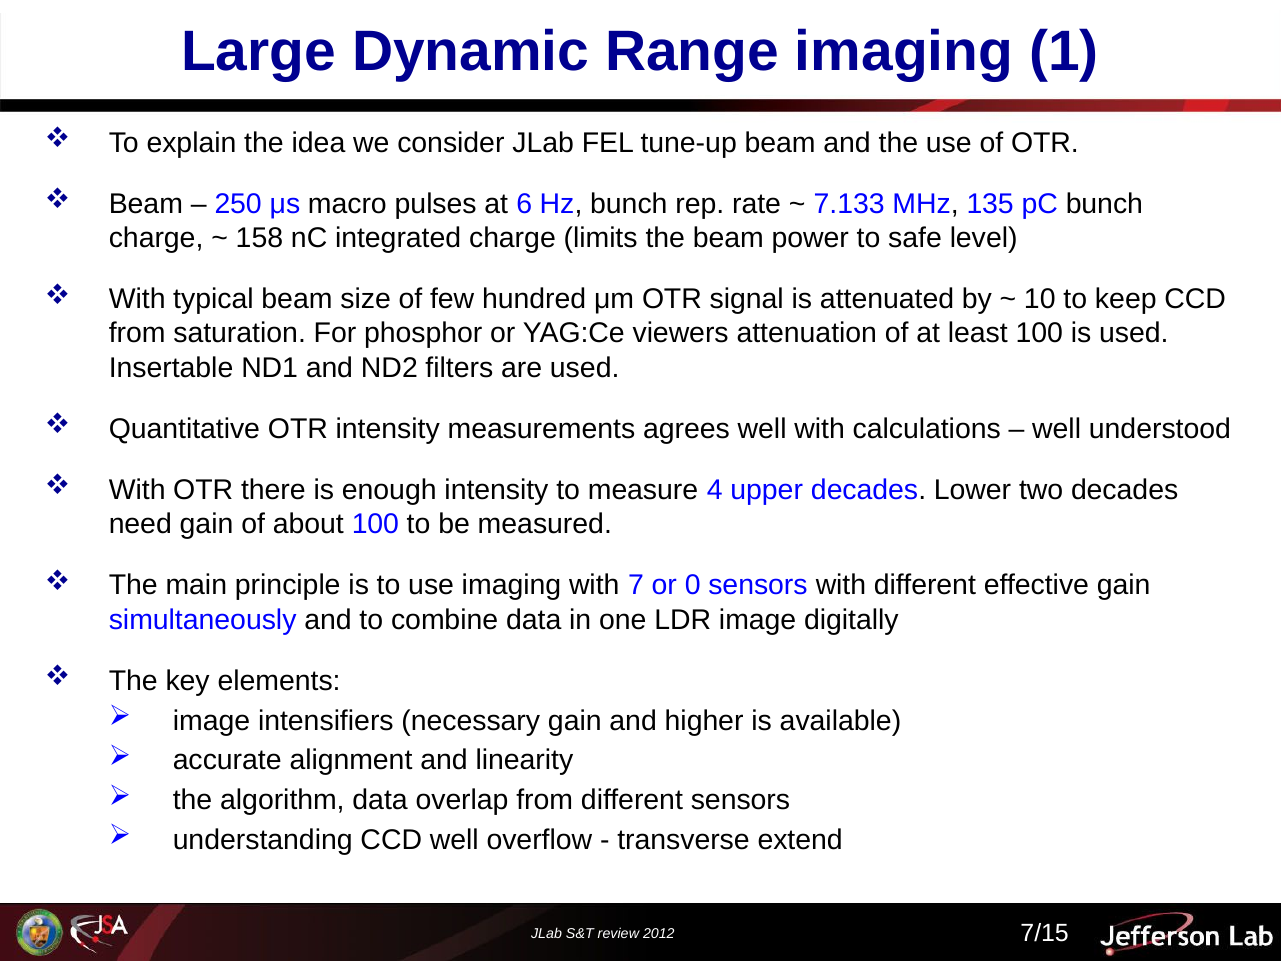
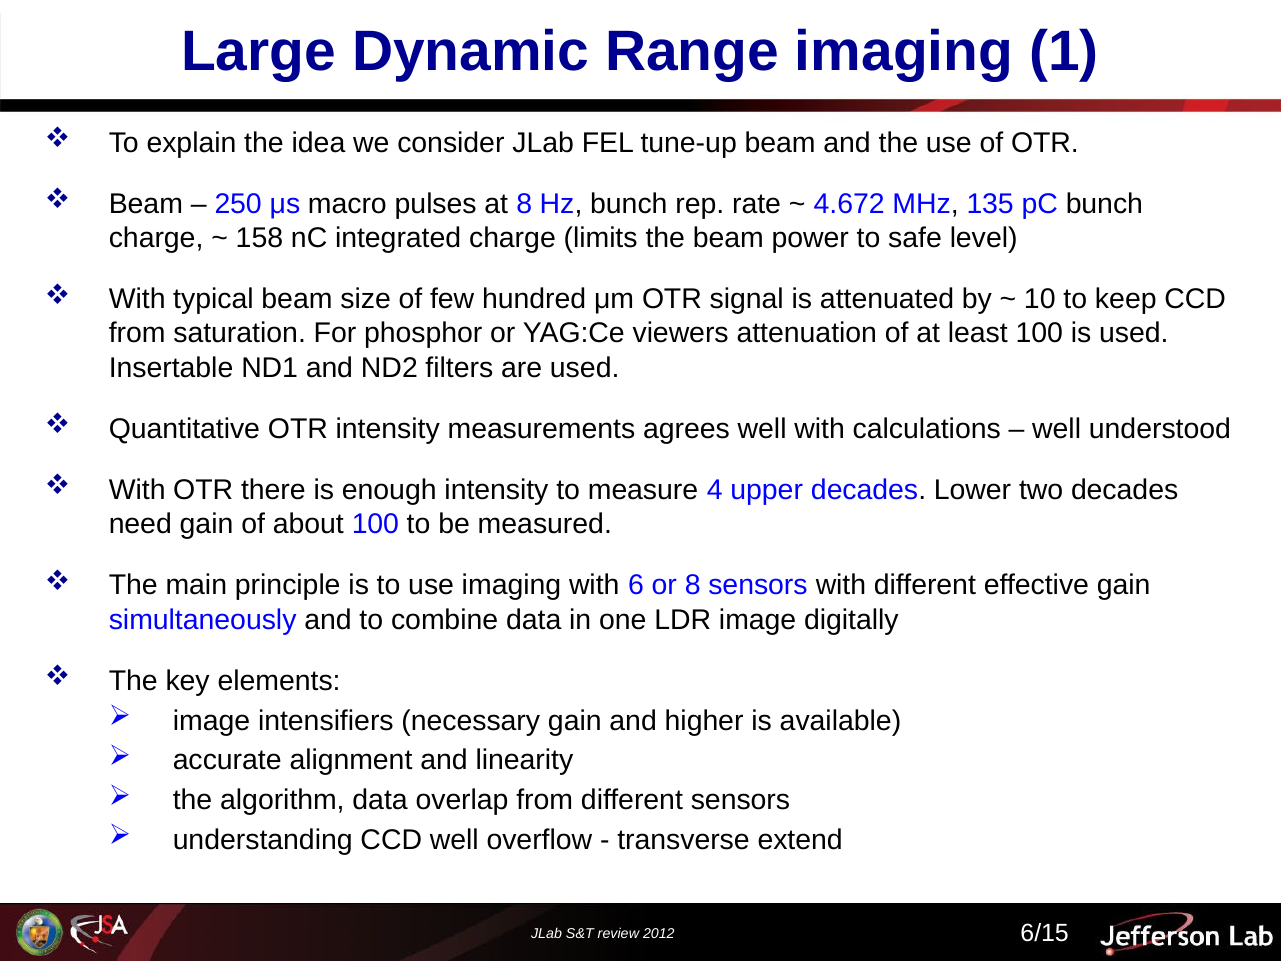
at 6: 6 -> 8 (524, 204)
7.133: 7.133 -> 4.672 (849, 204)
7: 7 -> 6 (636, 585)
or 0: 0 -> 8 (693, 585)
7/15: 7/15 -> 6/15 (1045, 933)
